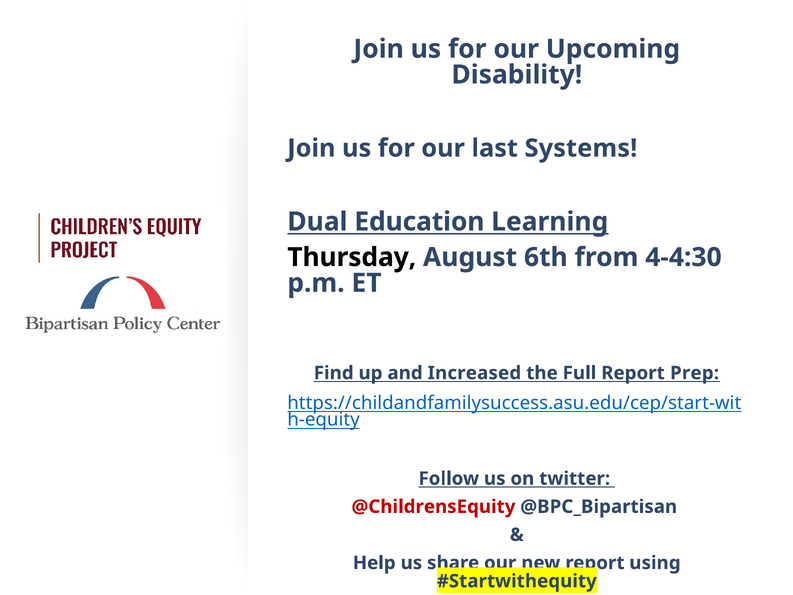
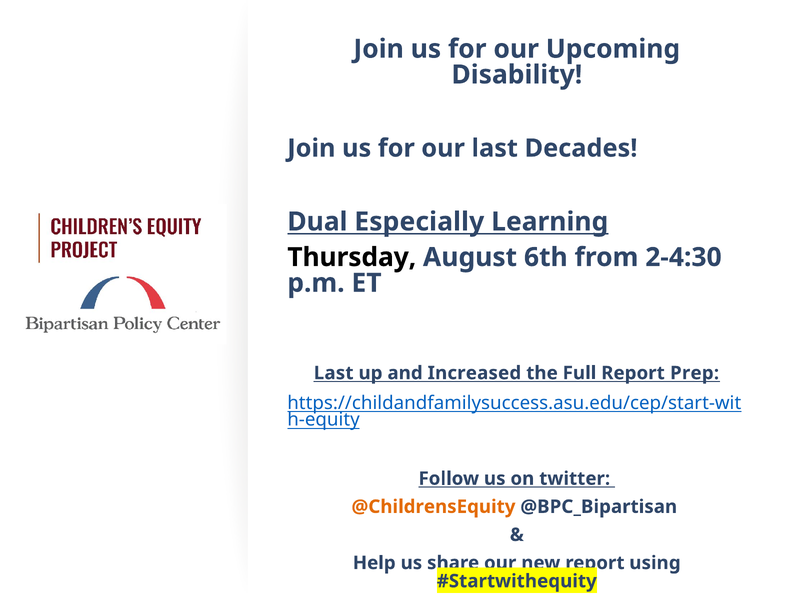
Systems: Systems -> Decades (581, 148)
Education: Education -> Especially (419, 222)
4-4:30: 4-4:30 -> 2-4:30 (683, 257)
Find: Find -> Last (334, 373)
@ChildrensEquity colour: red -> orange (433, 506)
